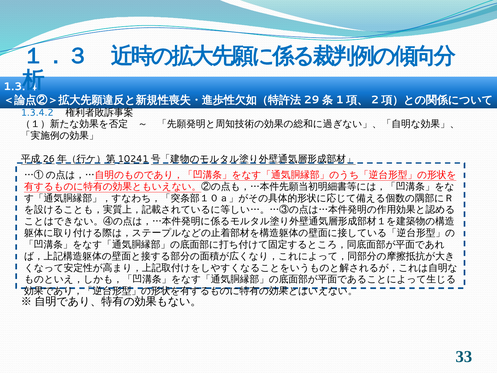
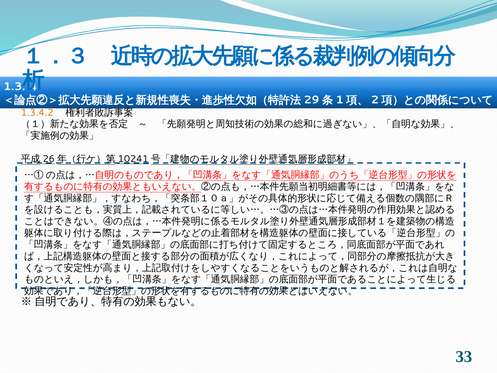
1.3.4.2 colour: blue -> orange (37, 112)
